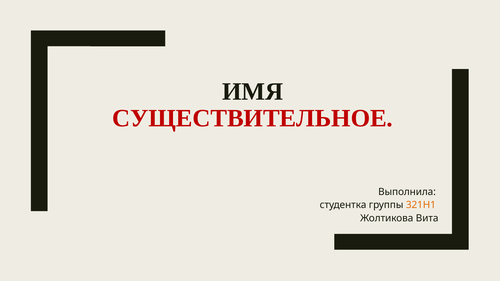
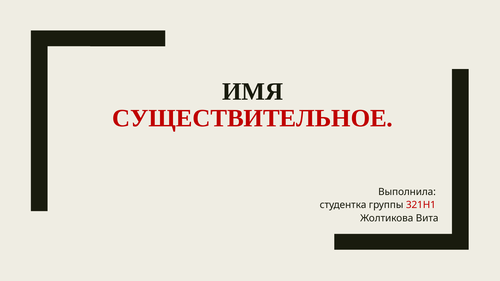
321Н1 colour: orange -> red (421, 205)
